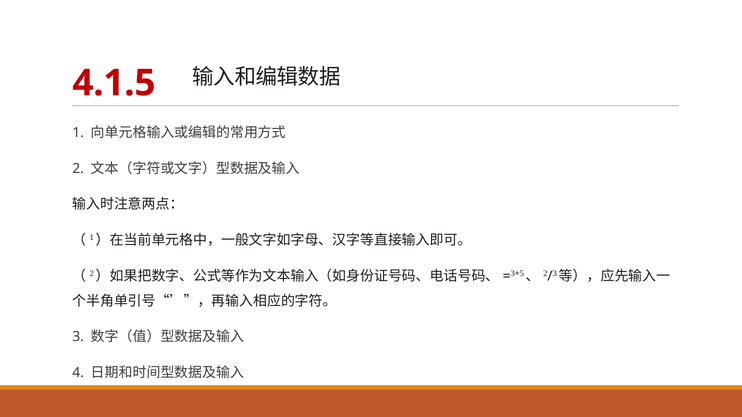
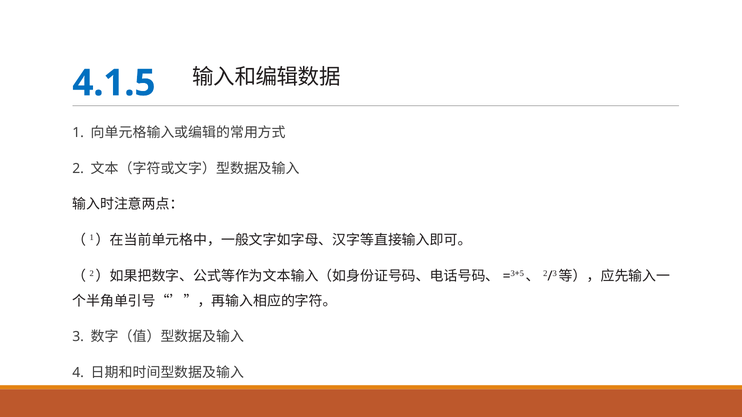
4.1.5 colour: red -> blue (114, 83)
